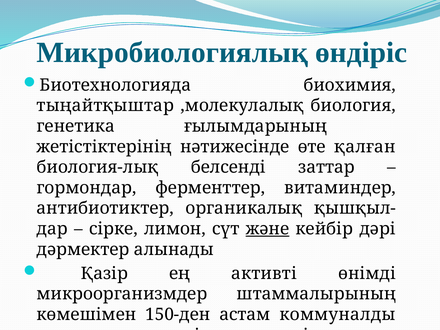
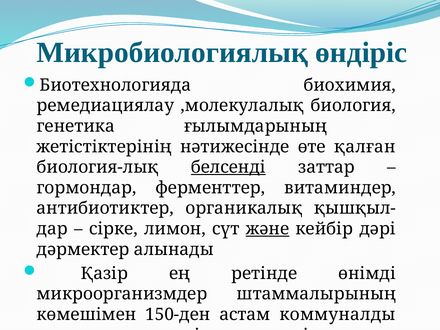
тыңайтқыштар: тыңайтқыштар -> ремедиациялау (105, 106)
белсенді underline: none -> present (228, 167)
активті: активті -> ретінде (264, 273)
